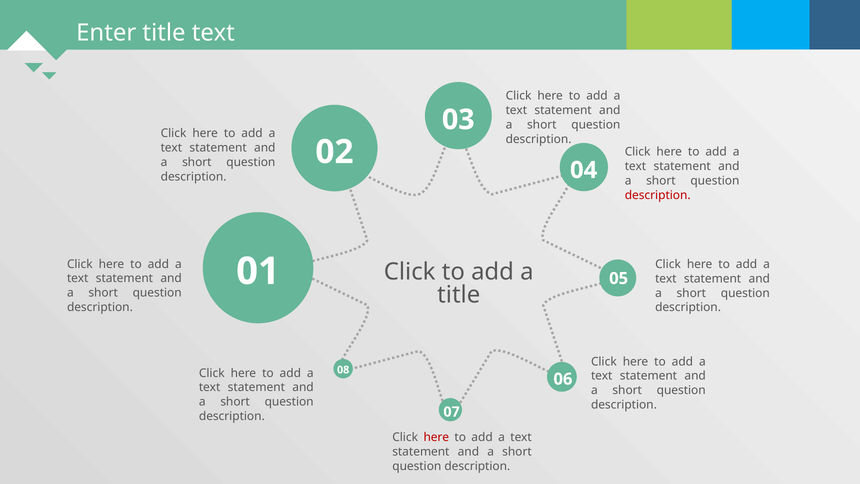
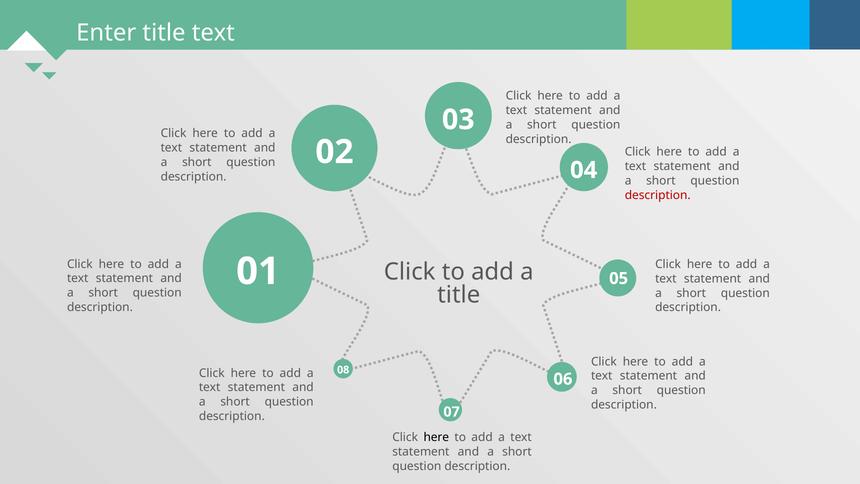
here colour: red -> black (436, 437)
